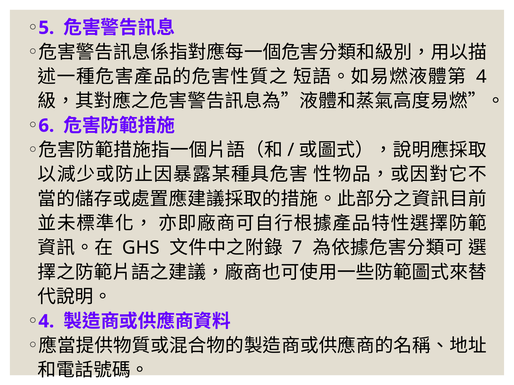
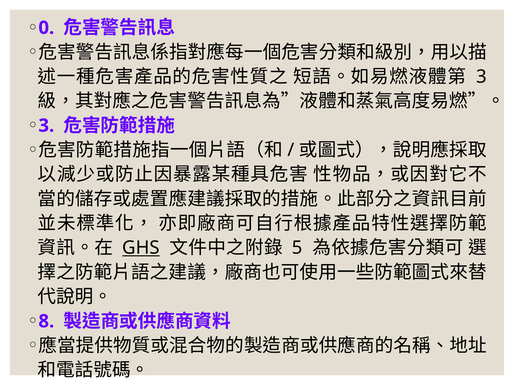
5: 5 -> 0 (46, 28)
4: 4 -> 3 (481, 77)
6: 6 -> 3 (46, 126)
GHS underline: none -> present (141, 248)
7: 7 -> 5 (297, 248)
4: 4 -> 8 (46, 322)
